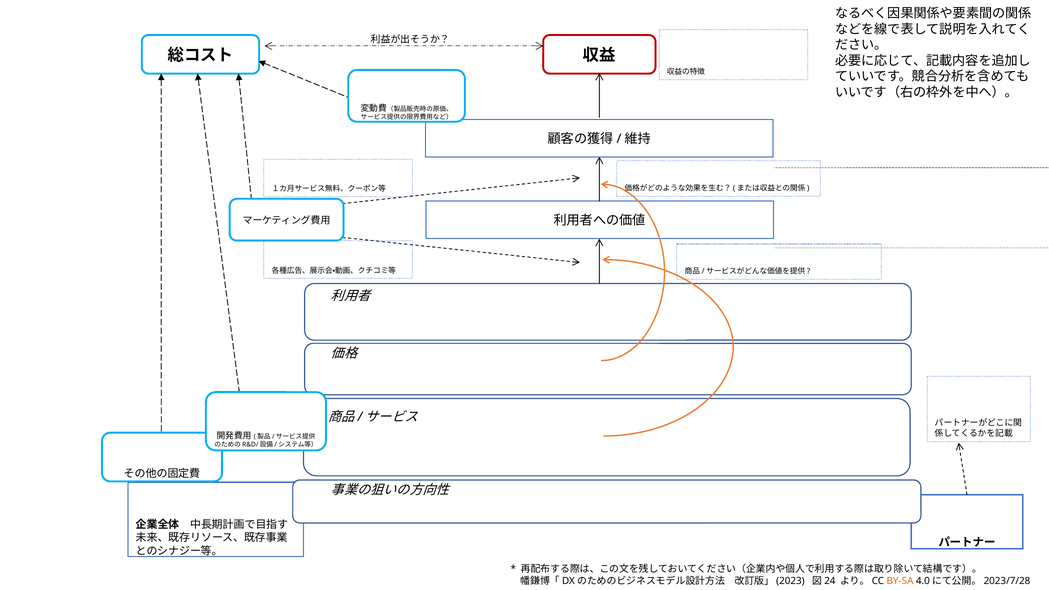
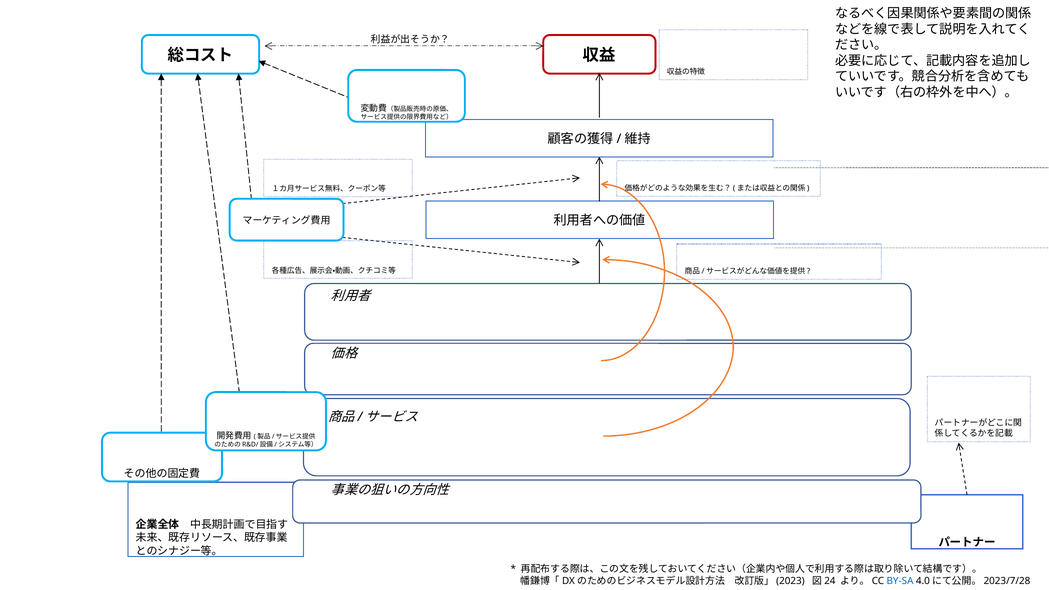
BY-SA colour: orange -> blue (900, 581)
